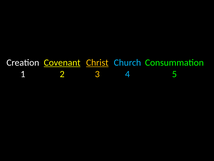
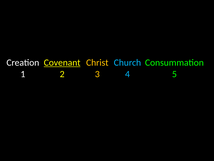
Christ underline: present -> none (97, 62)
